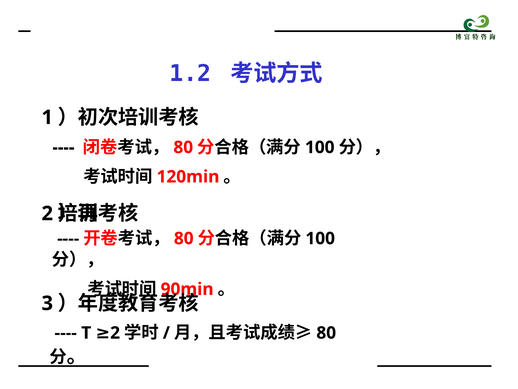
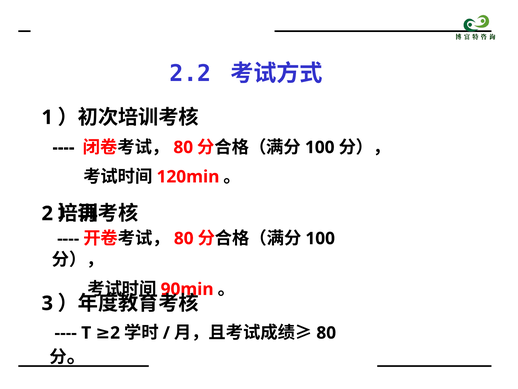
1.2: 1.2 -> 2.2 (190, 74)
